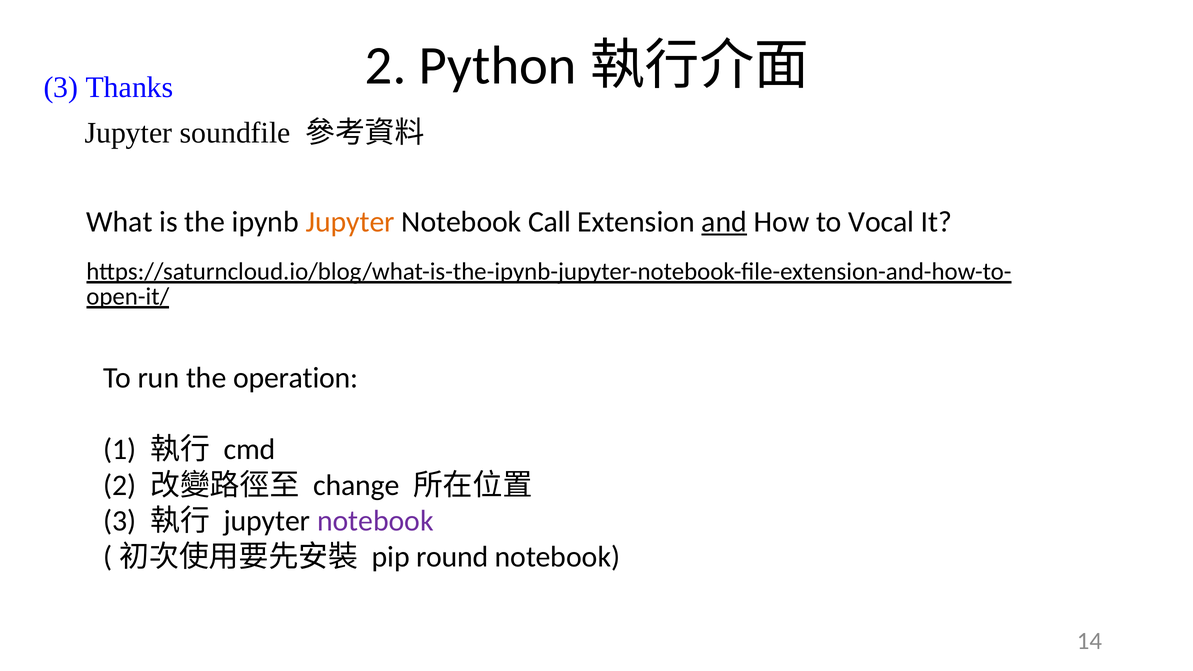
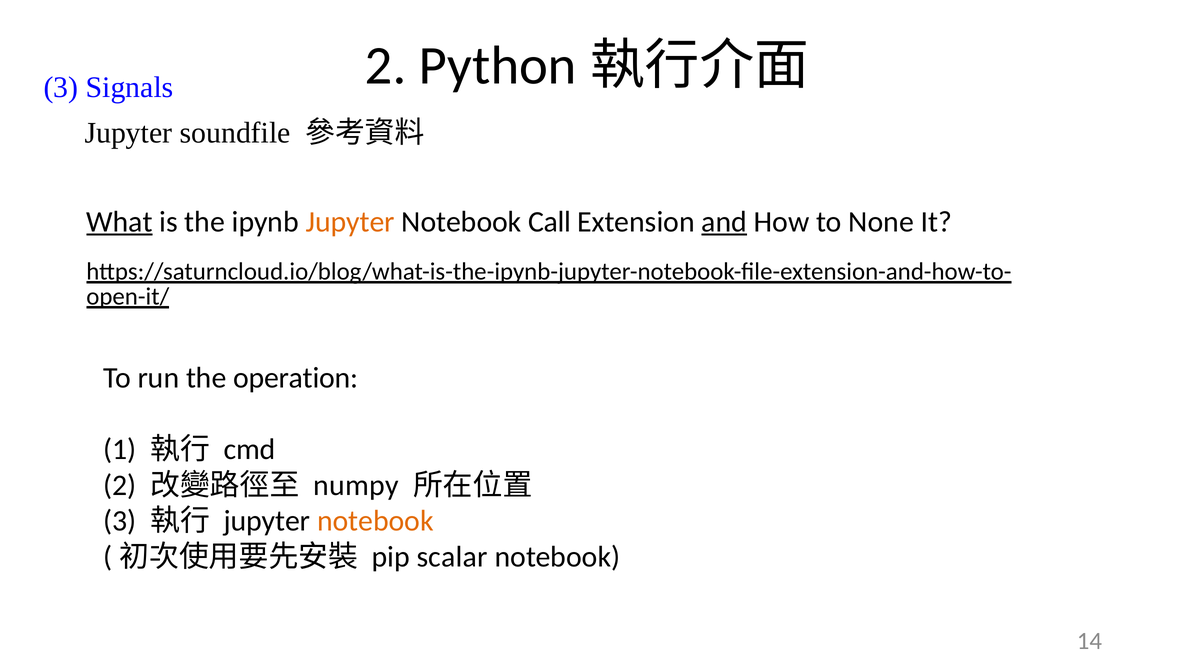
Thanks: Thanks -> Signals (130, 88)
What underline: none -> present (119, 222)
Vocal: Vocal -> None (881, 222)
change: change -> numpy (356, 485)
notebook colour: purple -> orange (375, 521)
round: round -> scalar (452, 557)
